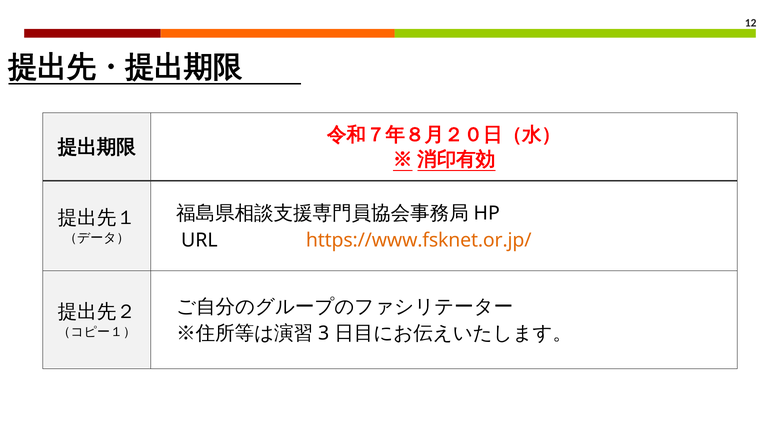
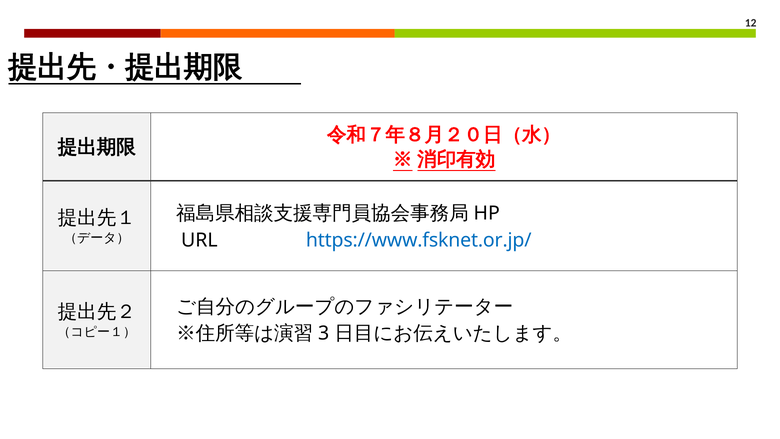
https://www.fsknet.or.jp/ colour: orange -> blue (419, 240)
